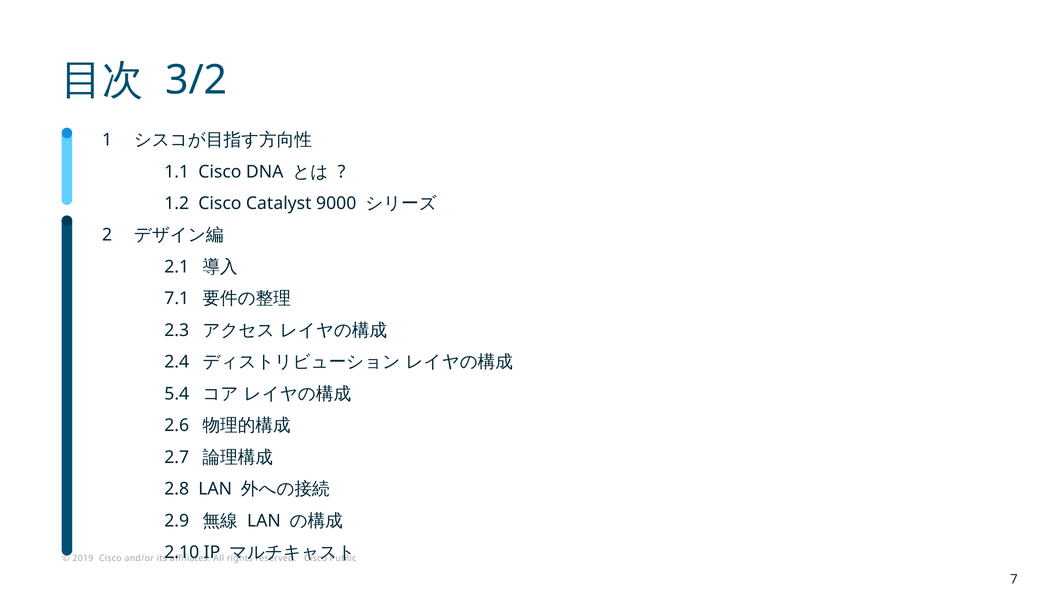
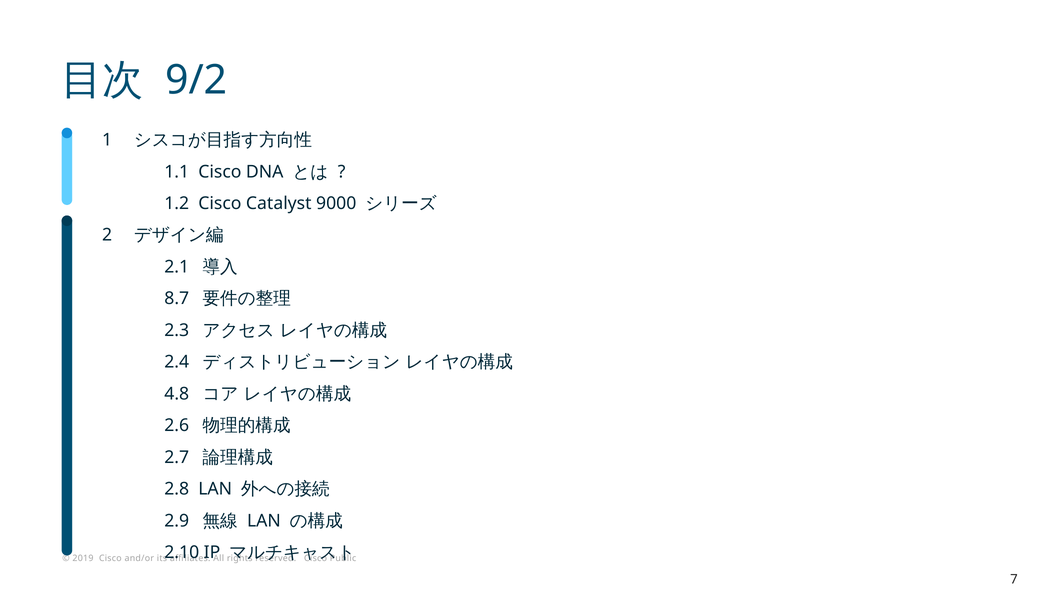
3/2: 3/2 -> 9/2 (196, 80)
7.1: 7.1 -> 8.7 (177, 298)
5.4: 5.4 -> 4.8 (177, 394)
